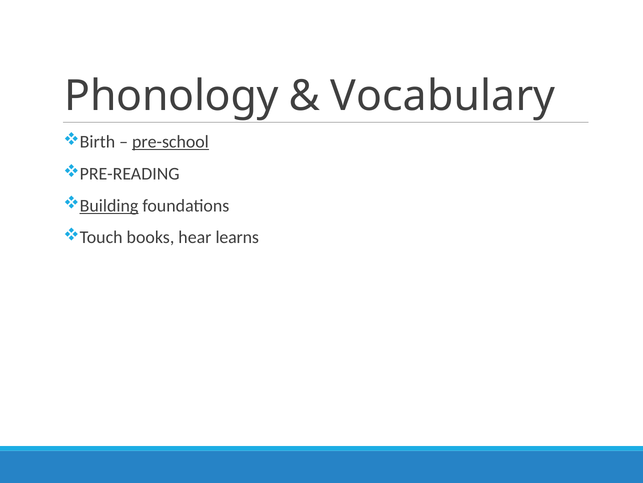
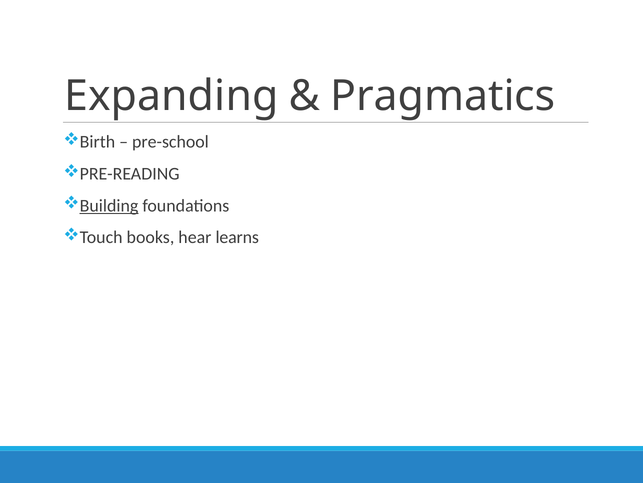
Phonology: Phonology -> Expanding (171, 96)
Vocabulary: Vocabulary -> Pragmatics (443, 96)
pre-school underline: present -> none (170, 142)
